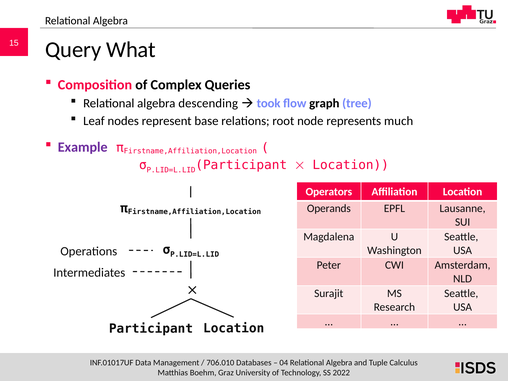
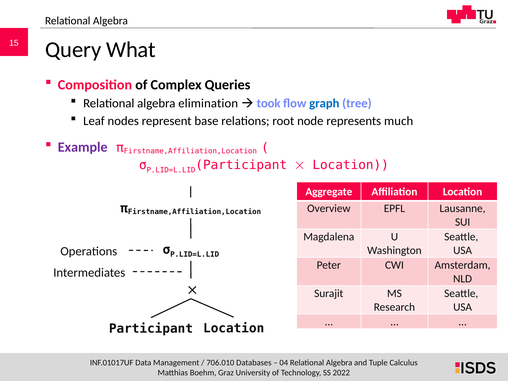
descending: descending -> elimination (208, 103)
graph colour: black -> blue (324, 103)
Operators: Operators -> Aggregate (329, 192)
Operands: Operands -> Overview (329, 208)
